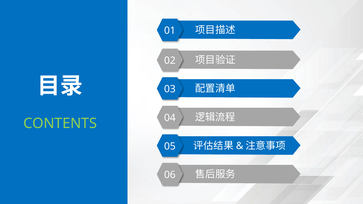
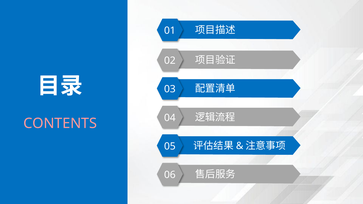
CONTENTS colour: light green -> pink (60, 124)
